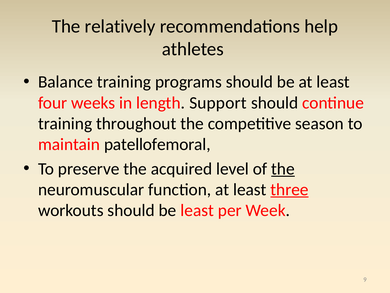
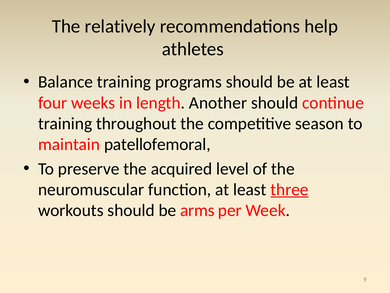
Support: Support -> Another (218, 103)
the underline: present -> none (283, 169)
be least: least -> arms (197, 210)
